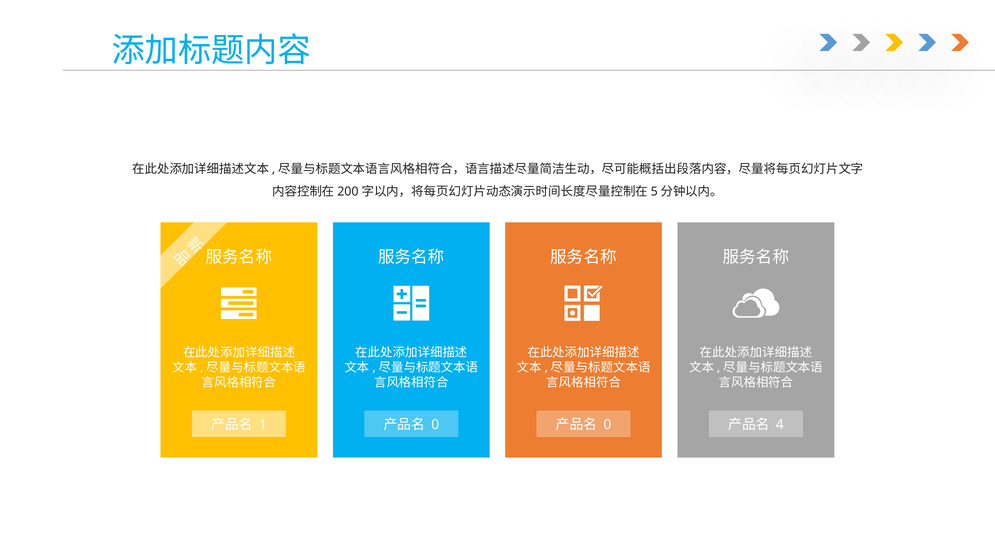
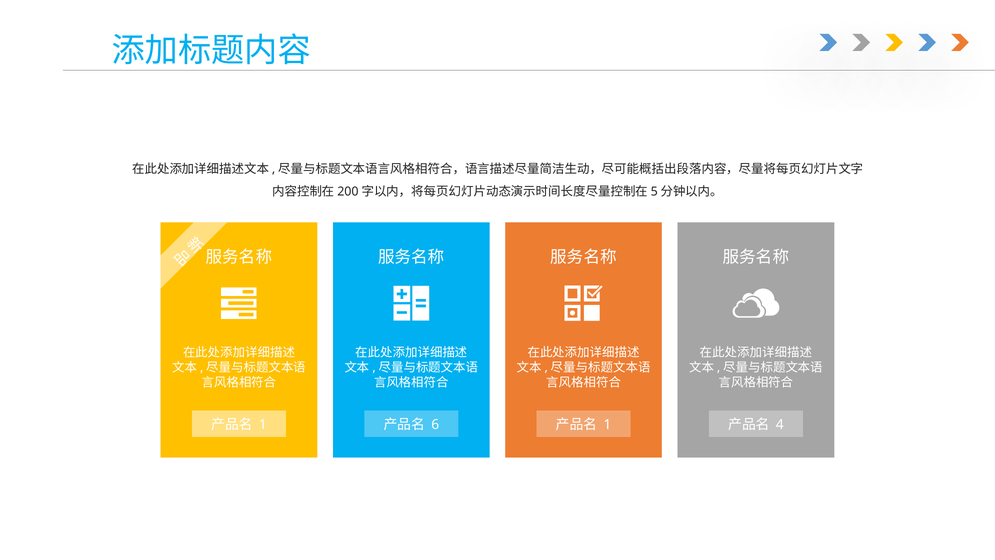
0: 0 -> 6 (435, 424)
0: 0 -> 1 (607, 424)
